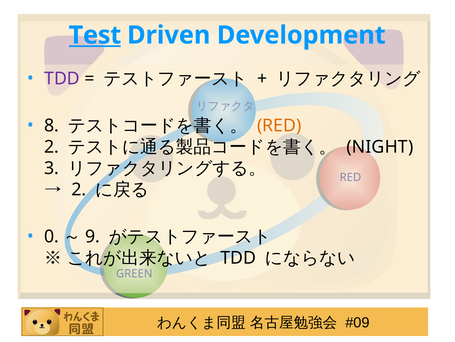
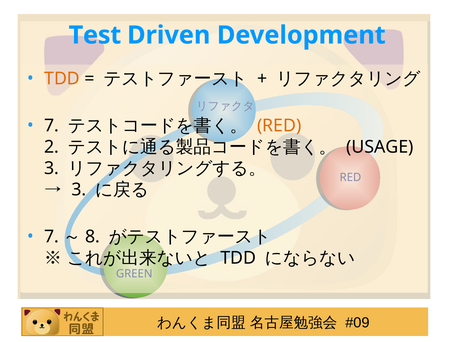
Test underline: present -> none (95, 35)
TDD colour: purple -> orange (62, 79)
8: 8 -> 7 (52, 125)
NIGHT: NIGHT -> USAGE (380, 147)
2: 2 -> 3 (79, 189)
0: 0 -> 7 (52, 236)
9: 9 -> 8 (93, 236)
